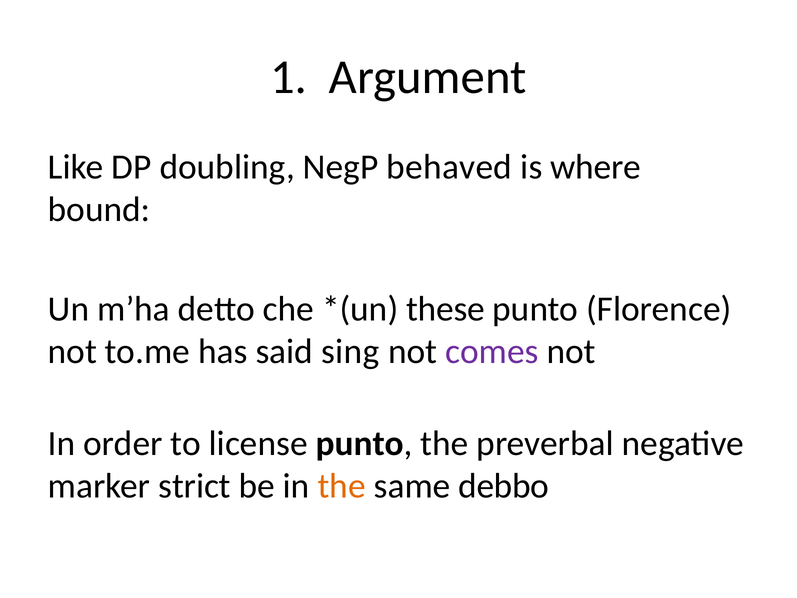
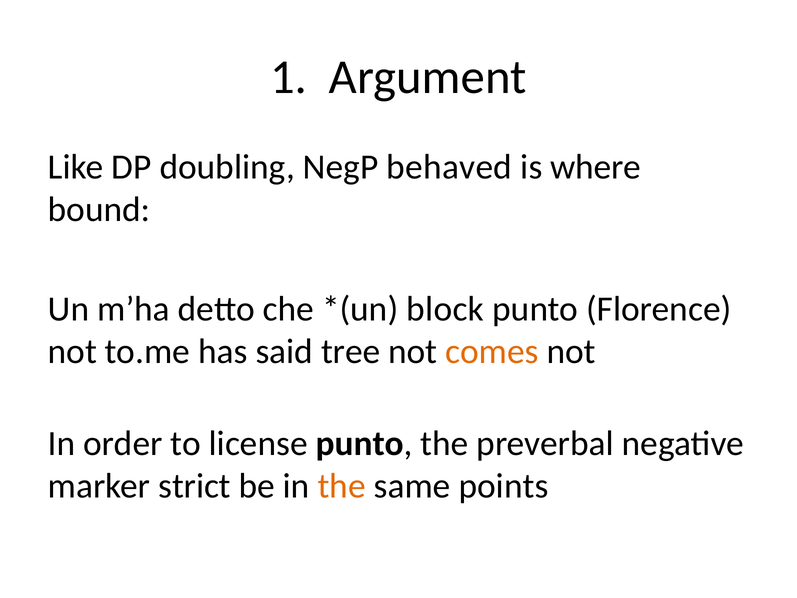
these: these -> block (445, 309)
sing: sing -> tree (351, 351)
comes colour: purple -> orange (492, 351)
debbo: debbo -> points (504, 486)
